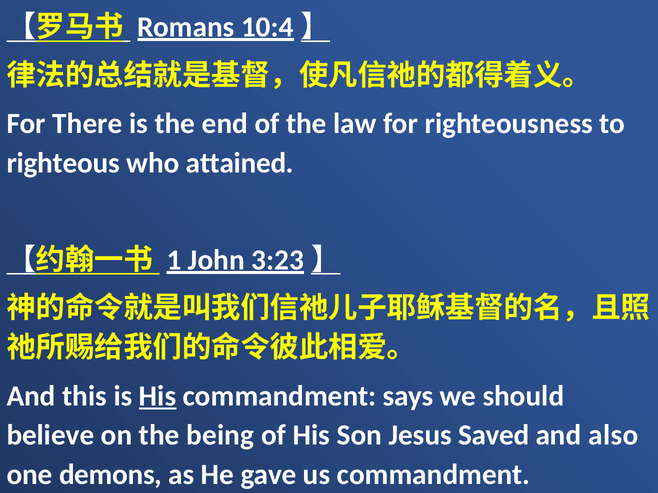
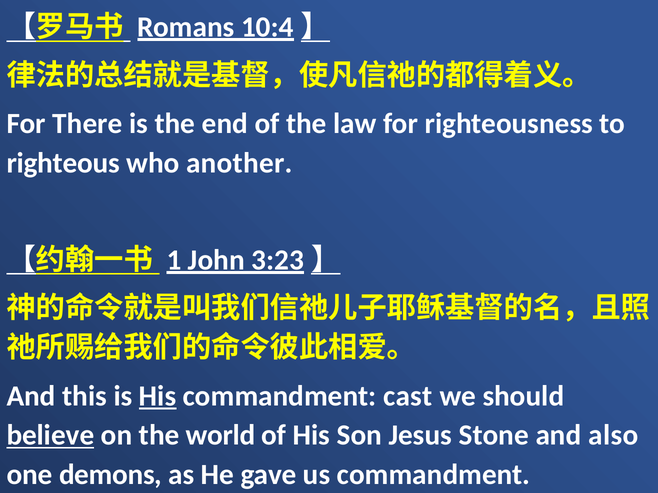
attained: attained -> another (240, 163)
says: says -> cast (408, 396)
believe underline: none -> present (50, 436)
being: being -> world (220, 436)
Saved: Saved -> Stone (494, 436)
